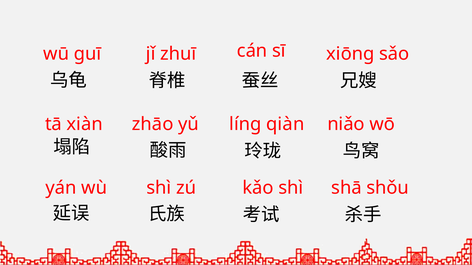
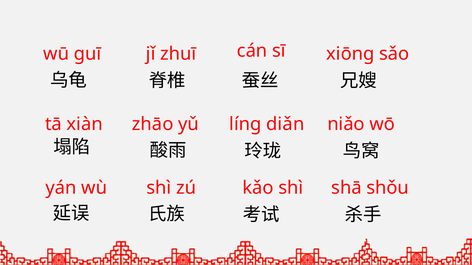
qiàn: qiàn -> diǎn (285, 124)
